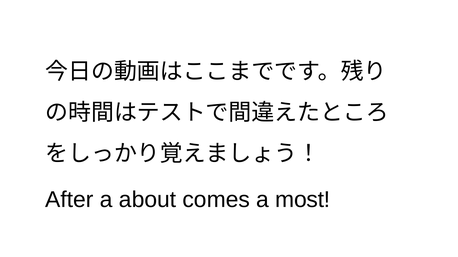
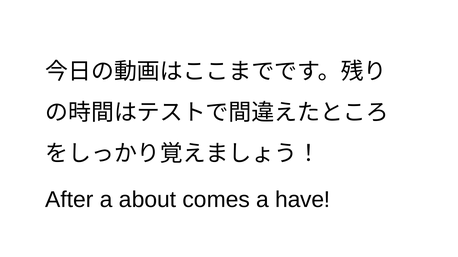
most: most -> have (303, 200)
